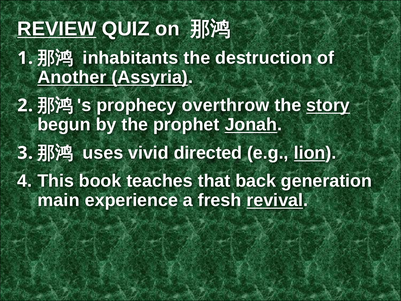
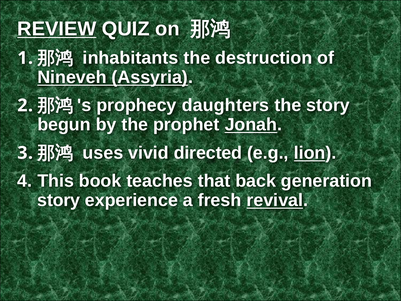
Another: Another -> Nineveh (72, 77)
overthrow: overthrow -> daughters (225, 105)
story underline: present -> none (328, 105)
main: main -> story (59, 200)
